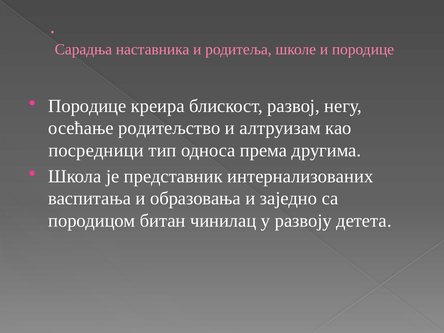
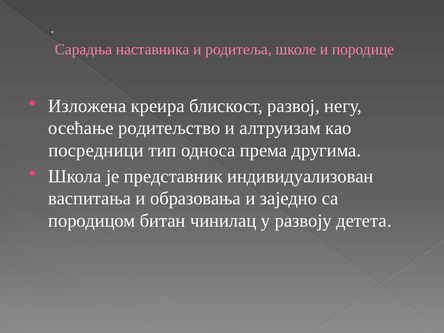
Породице: Породице -> Изложена (87, 106)
интернализованих: интернализованих -> индивидуализован (300, 176)
